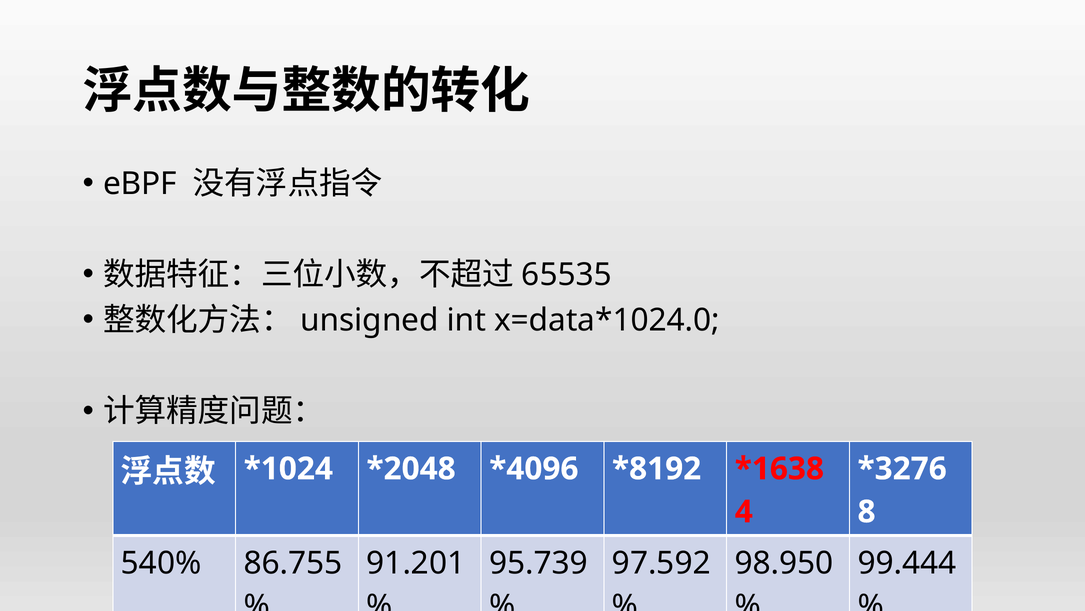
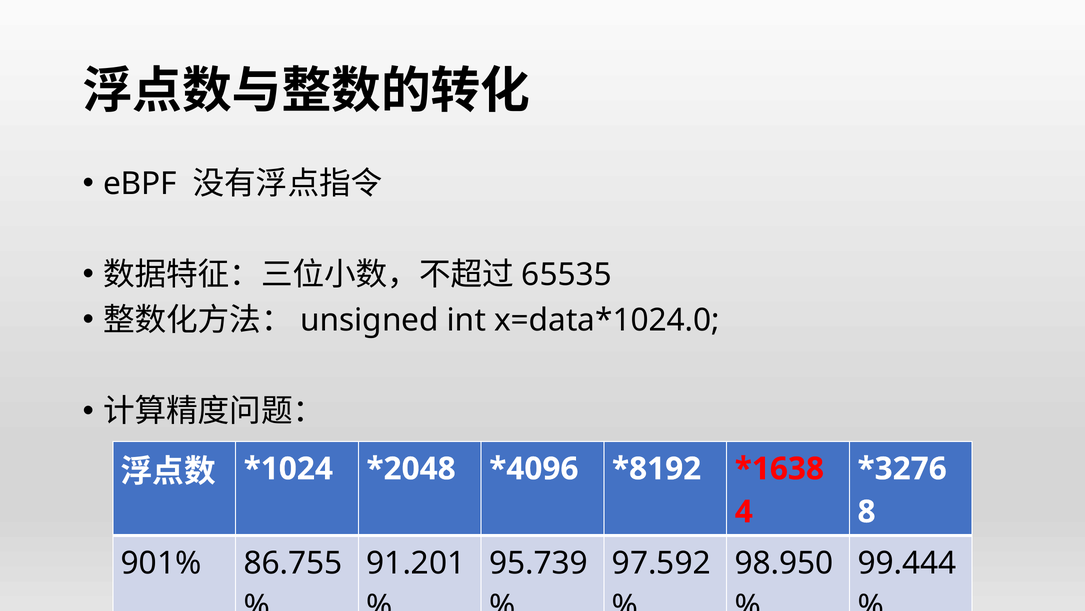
540%: 540% -> 901% (161, 562)
